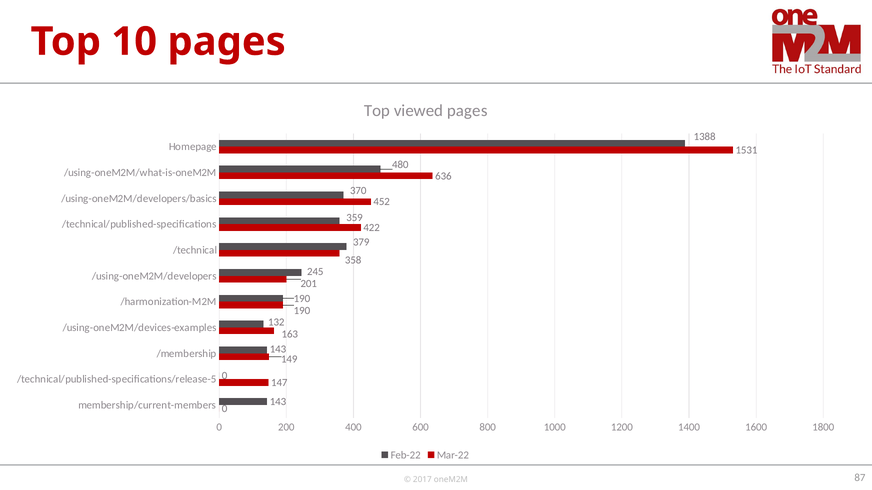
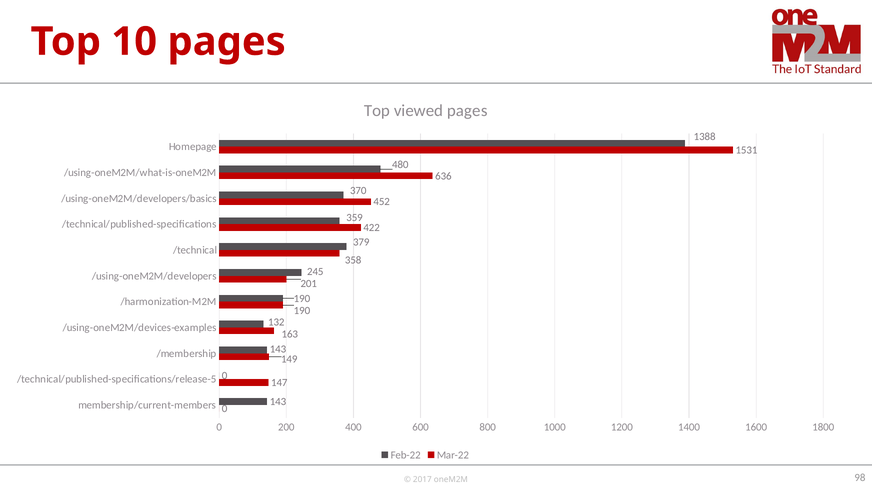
87: 87 -> 98 (860, 478)
